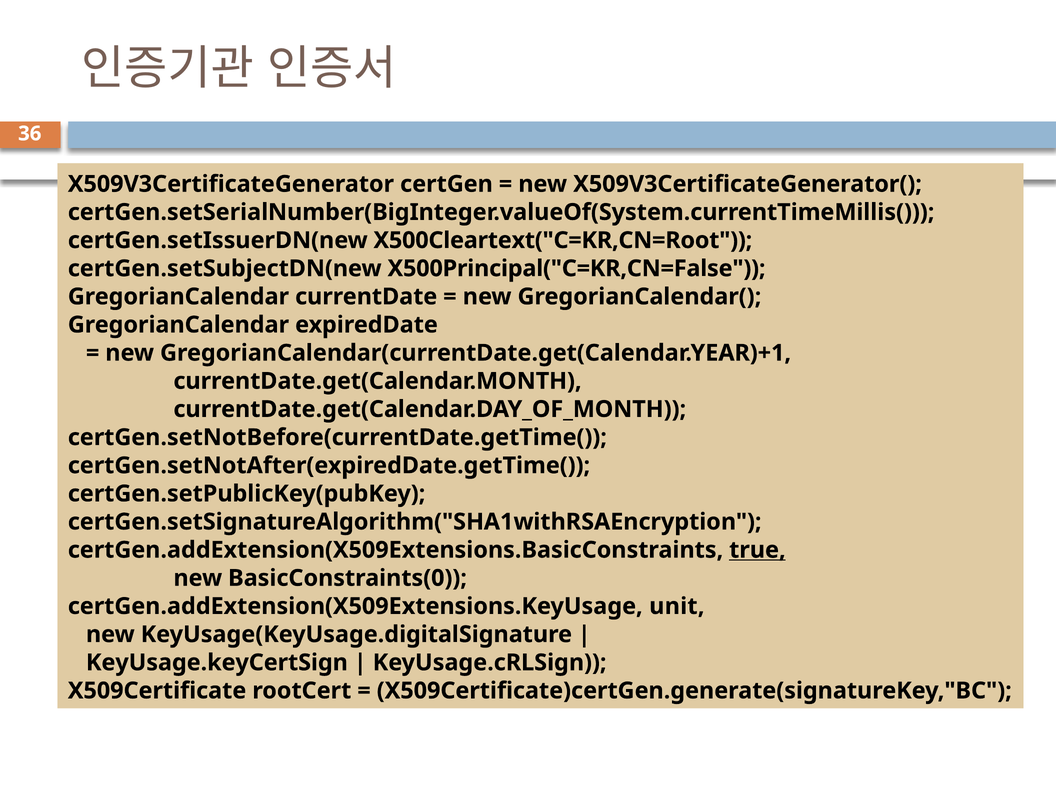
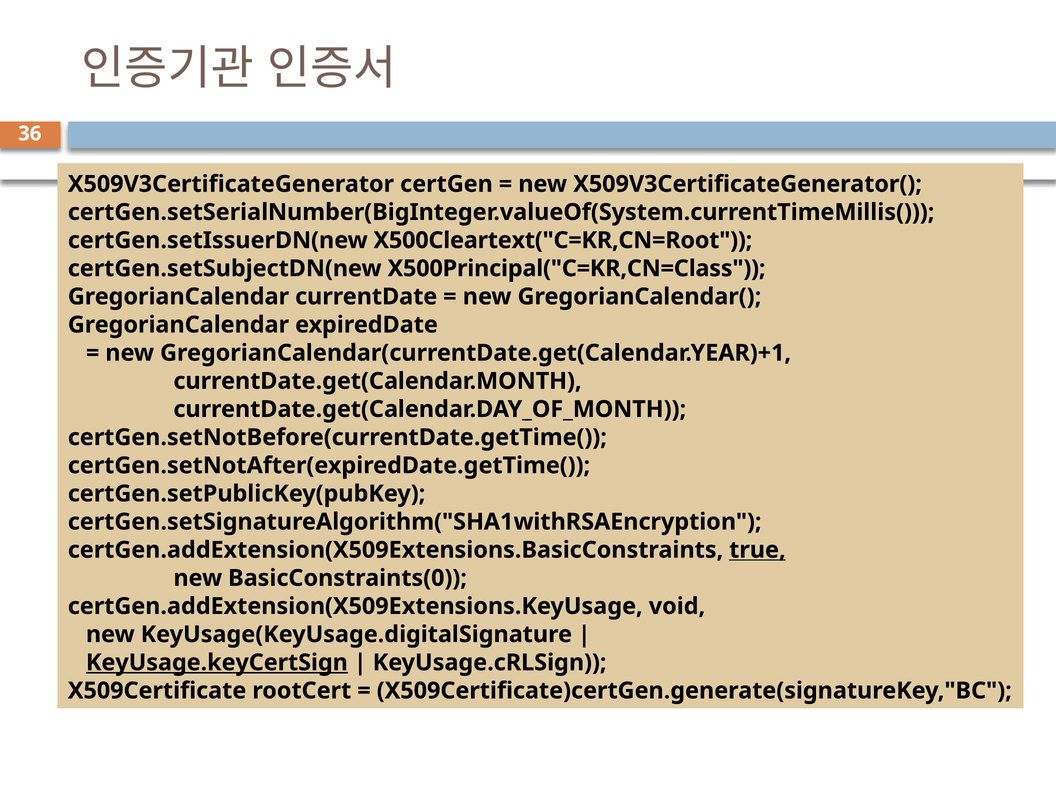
X500Principal("C=KR,CN=False: X500Principal("C=KR,CN=False -> X500Principal("C=KR,CN=Class (577, 268)
unit: unit -> void (677, 606)
KeyUsage.keyCertSign underline: none -> present (217, 663)
